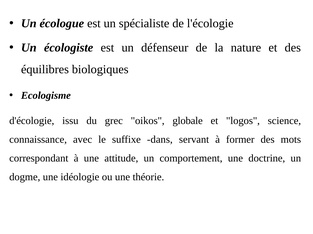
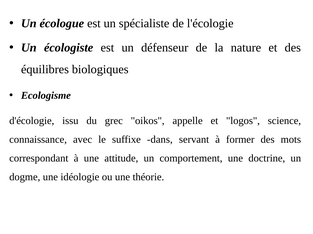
globale: globale -> appelle (188, 121)
